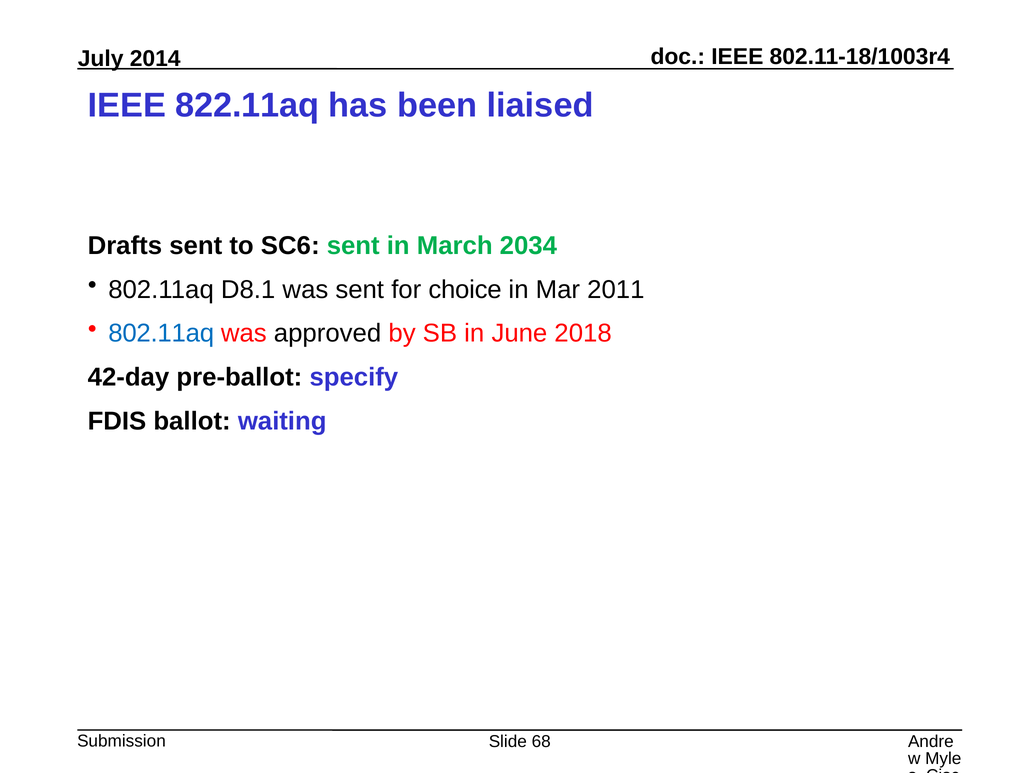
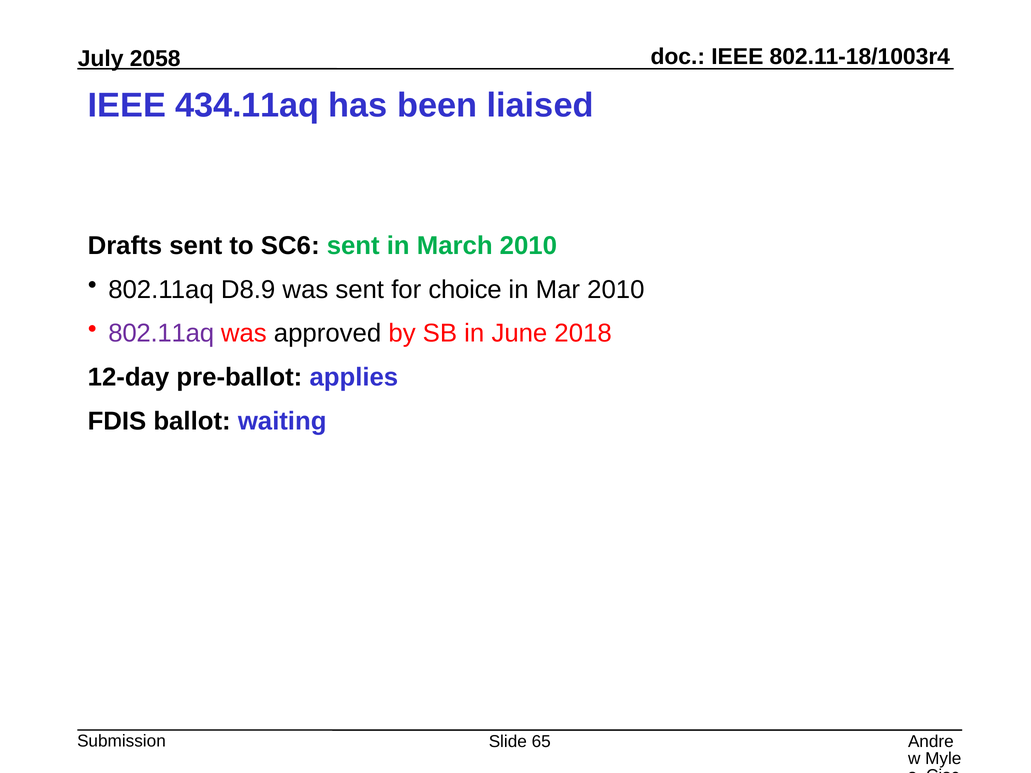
2014: 2014 -> 2058 (155, 59)
822.11aq: 822.11aq -> 434.11aq (247, 106)
March 2034: 2034 -> 2010 (528, 246)
D8.1: D8.1 -> D8.9 (248, 290)
Mar 2011: 2011 -> 2010 (616, 290)
802.11aq colour: blue -> purple (161, 334)
42-day: 42-day -> 12-day (128, 377)
specify: specify -> applies (354, 377)
68: 68 -> 65 (541, 742)
